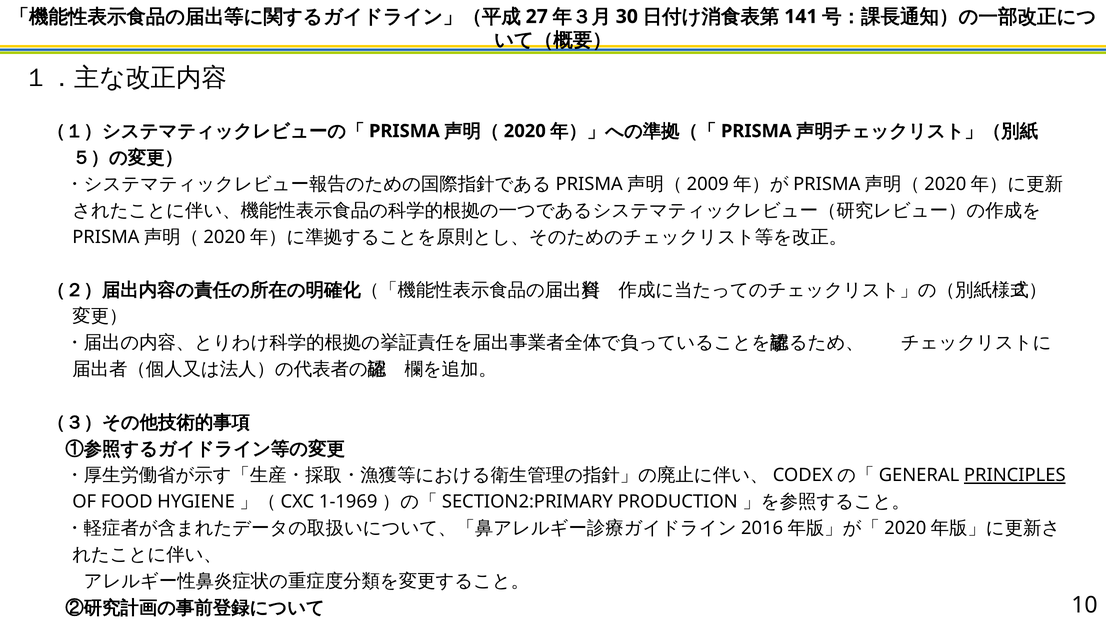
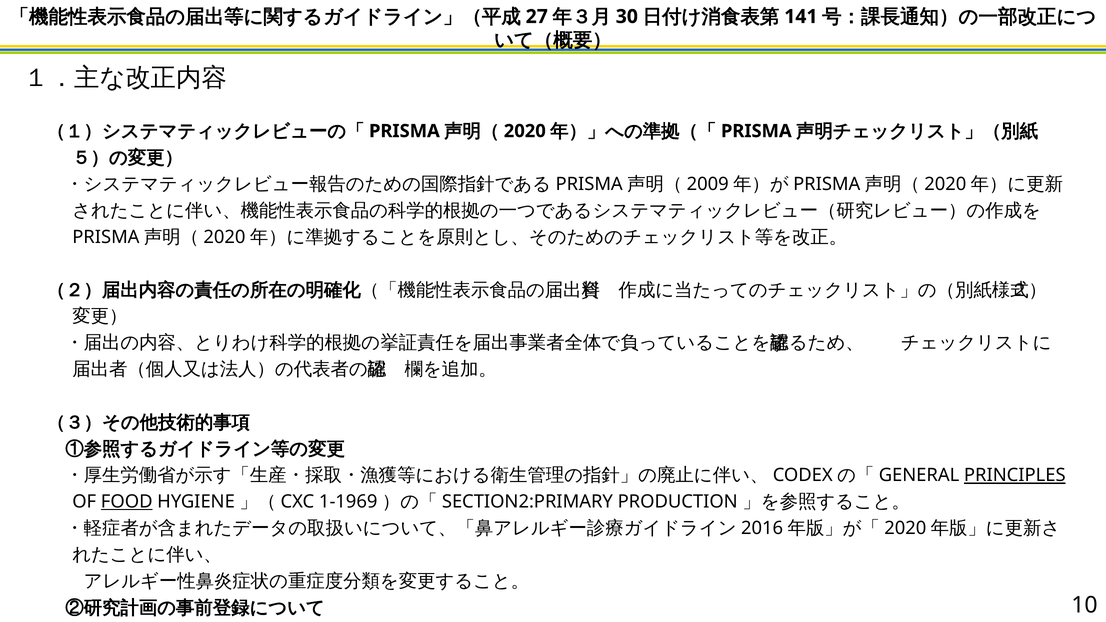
FOOD underline: none -> present (127, 502)
